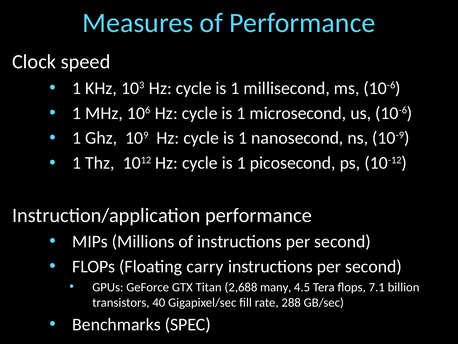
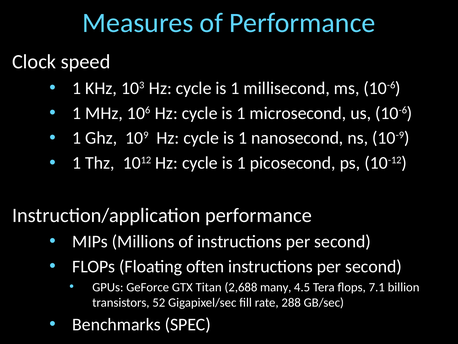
carry: carry -> often (205, 266)
40: 40 -> 52 (159, 302)
